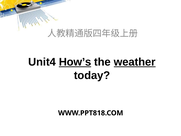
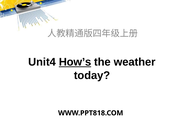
weather underline: present -> none (135, 62)
